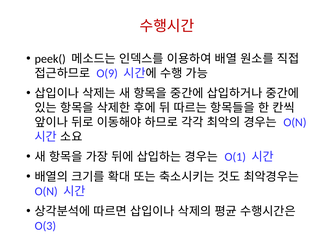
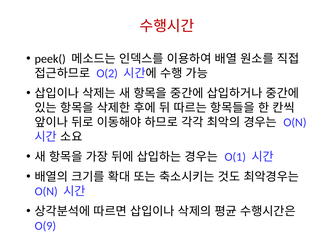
O(9: O(9 -> O(2 (107, 73)
O(3: O(3 -> O(9 (45, 226)
